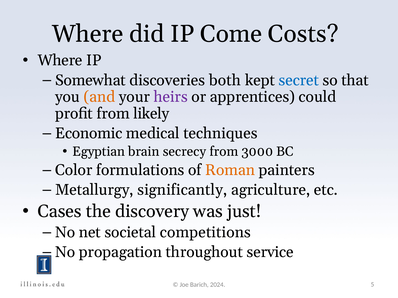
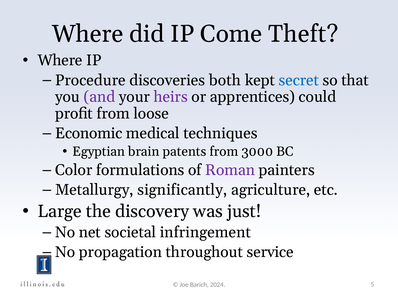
Costs: Costs -> Theft (303, 34)
Somewhat: Somewhat -> Procedure (90, 80)
and colour: orange -> purple (99, 97)
likely: likely -> loose (151, 114)
secrecy: secrecy -> patents (184, 152)
Roman colour: orange -> purple (230, 170)
Cases: Cases -> Large (60, 212)
competitions: competitions -> infringement (205, 233)
